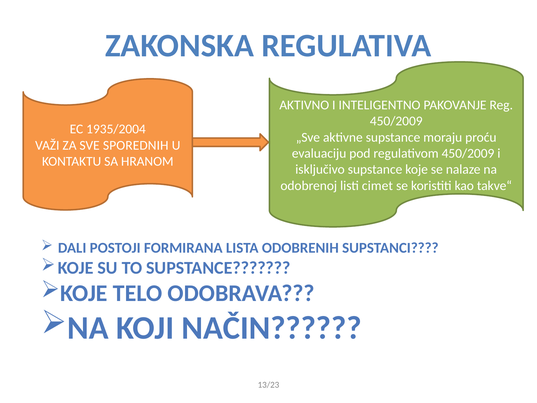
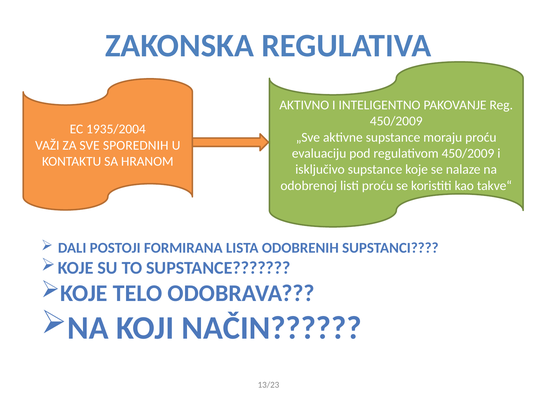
listi cimet: cimet -> proću (378, 185)
